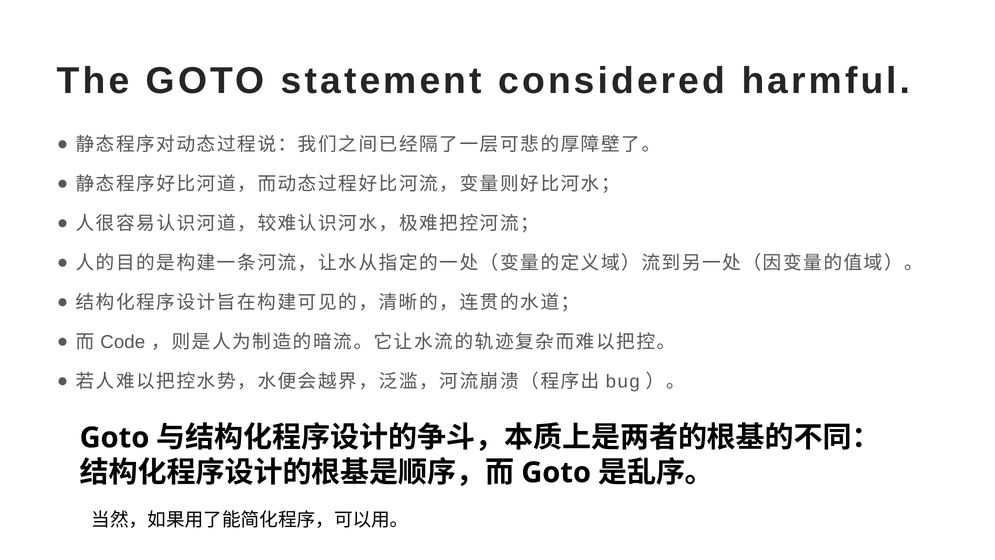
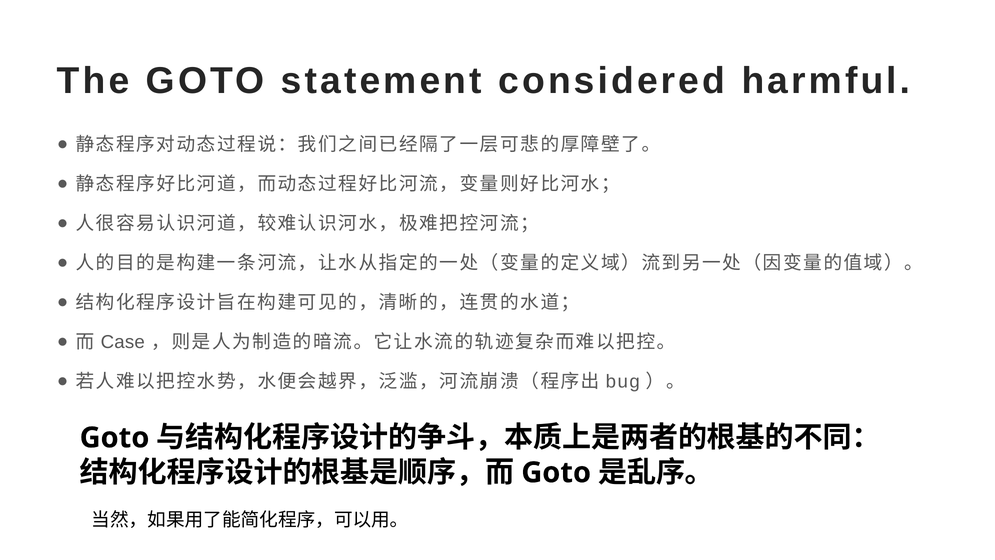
Code: Code -> Case (123, 342)
